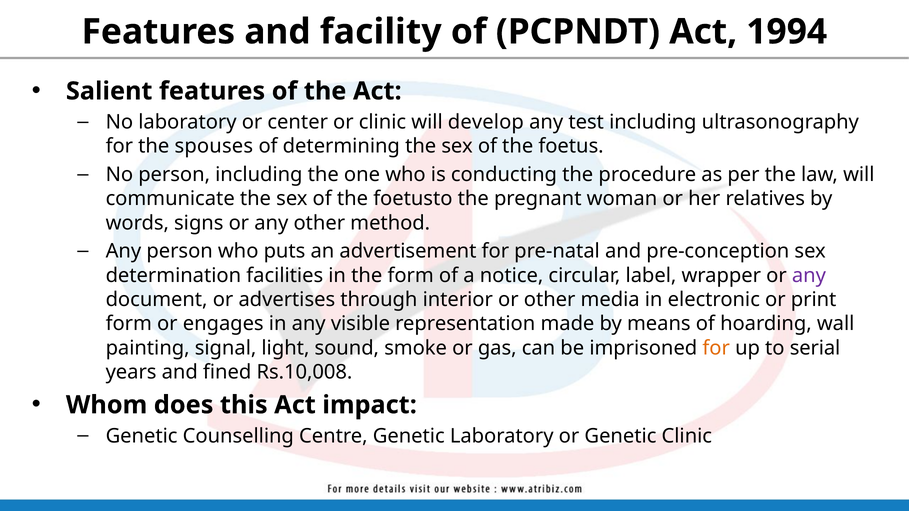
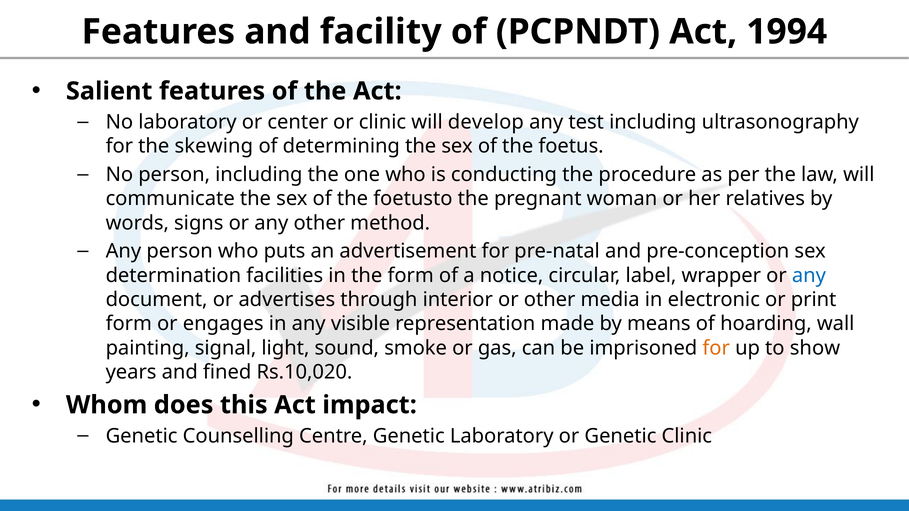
spouses: spouses -> skewing (214, 146)
any colour: purple -> blue (809, 276)
serial: serial -> show (815, 348)
Rs.10,008: Rs.10,008 -> Rs.10,020 (304, 373)
